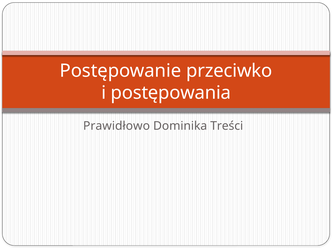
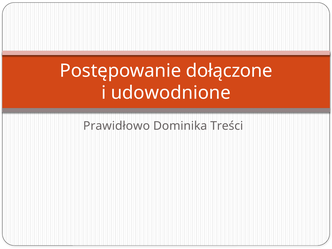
przeciwko: przeciwko -> dołączone (229, 71)
postępowania: postępowania -> udowodnione (171, 93)
